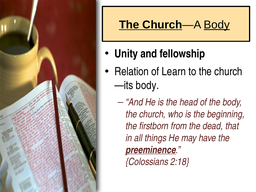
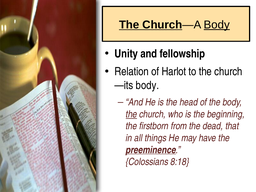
Learn: Learn -> Harlot (174, 72)
the underline: none -> present (131, 114)
2:18: 2:18 -> 8:18 (180, 162)
